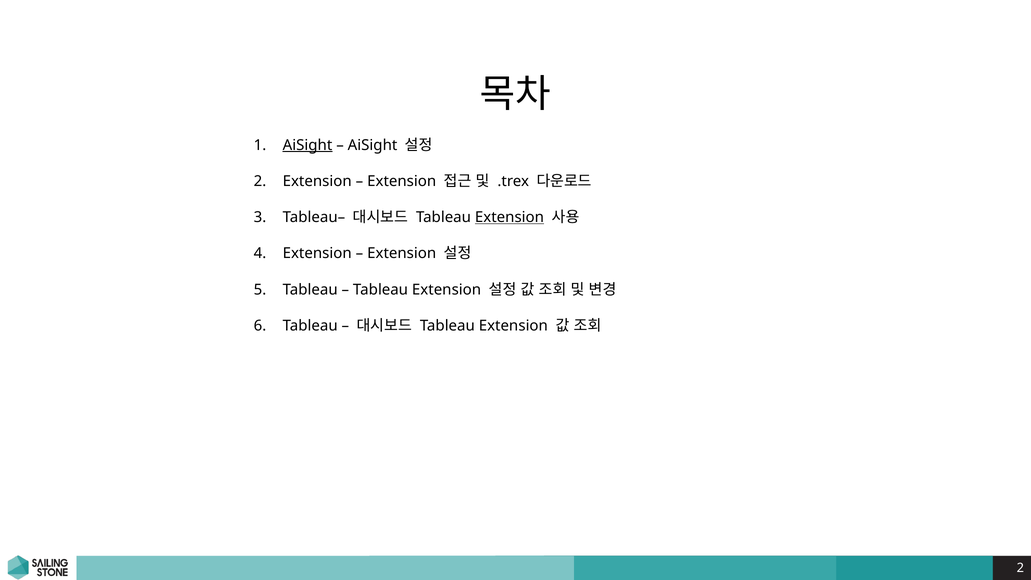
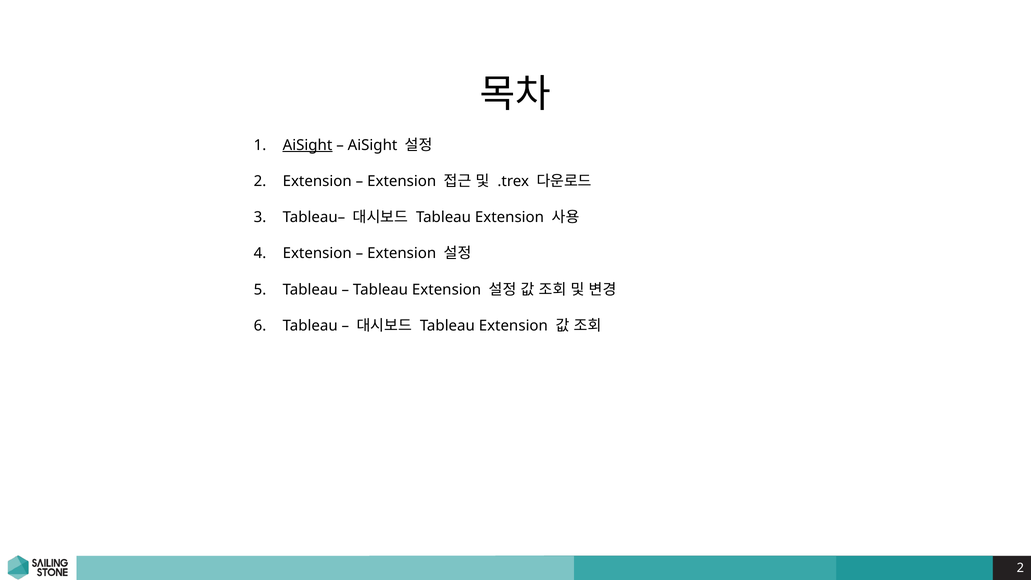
Extension underline: present -> none (509, 217)
